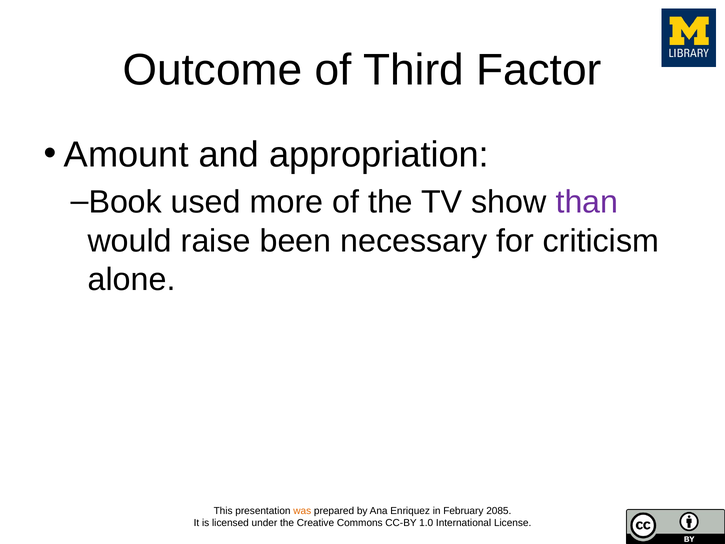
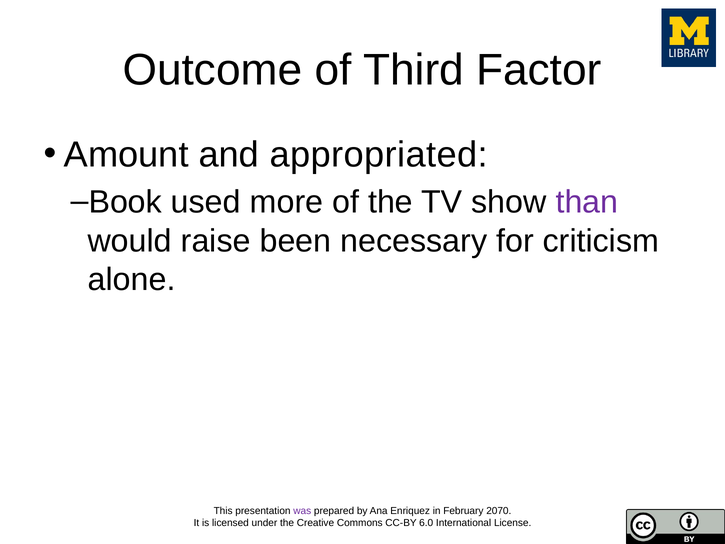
appropriation: appropriation -> appropriated (379, 155)
was colour: orange -> purple (302, 511)
2085: 2085 -> 2070 (499, 511)
1.0: 1.0 -> 6.0 (426, 523)
